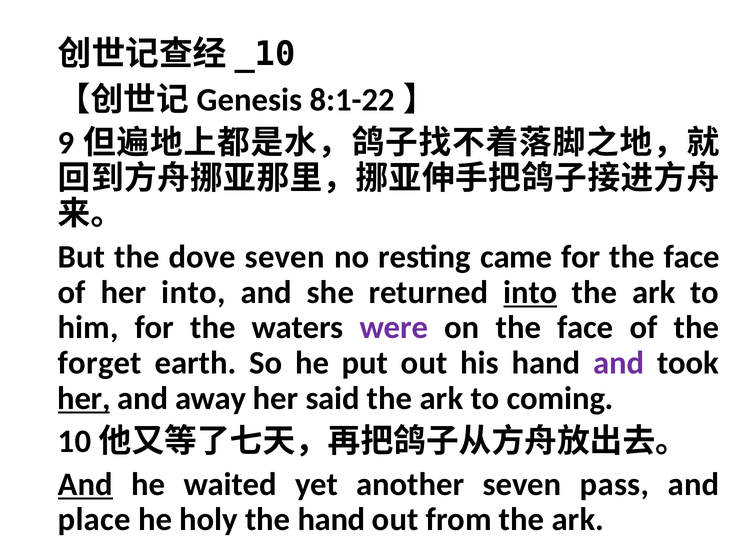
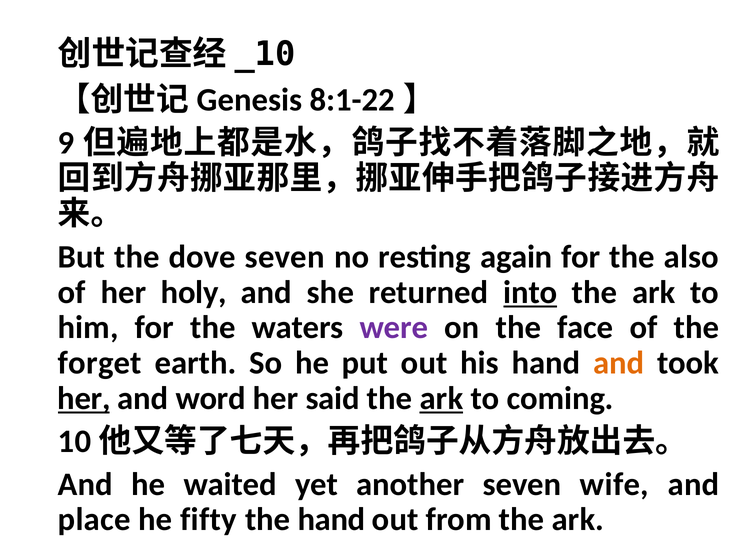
came: came -> again (516, 257)
for the face: face -> also (691, 257)
her into: into -> holy (194, 292)
and colour: purple -> orange (619, 363)
away: away -> word (211, 398)
ark underline: none -> present (441, 398)
And underline: present -> none (85, 484)
pass: pass -> wife (614, 484)
holy: holy -> fifty (208, 520)
